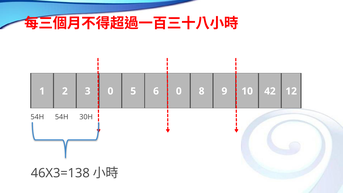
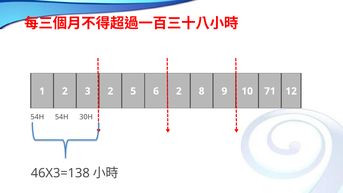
3 0: 0 -> 2 (110, 91)
6 0: 0 -> 2 (179, 91)
42: 42 -> 71 (270, 91)
